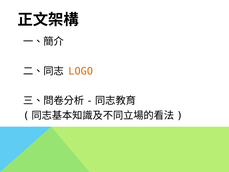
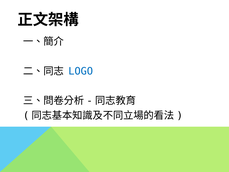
LOGO colour: orange -> blue (81, 71)
